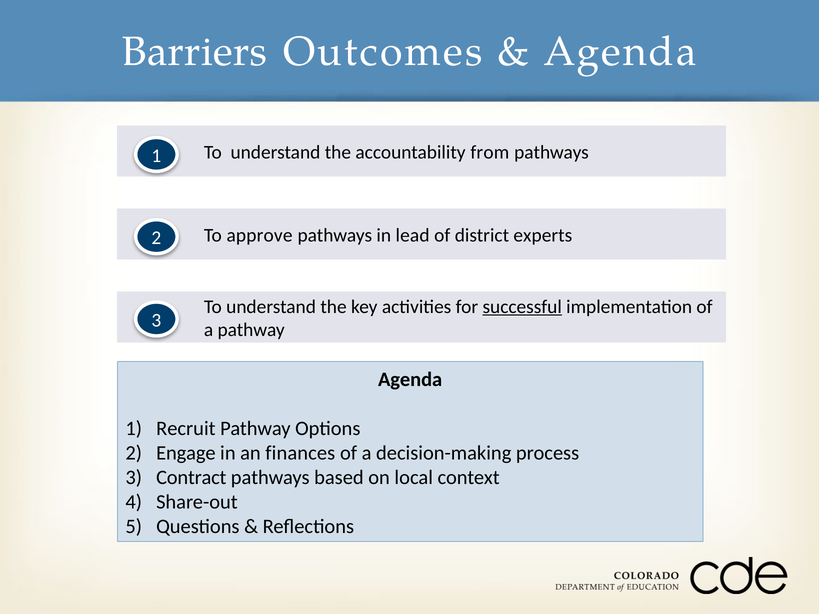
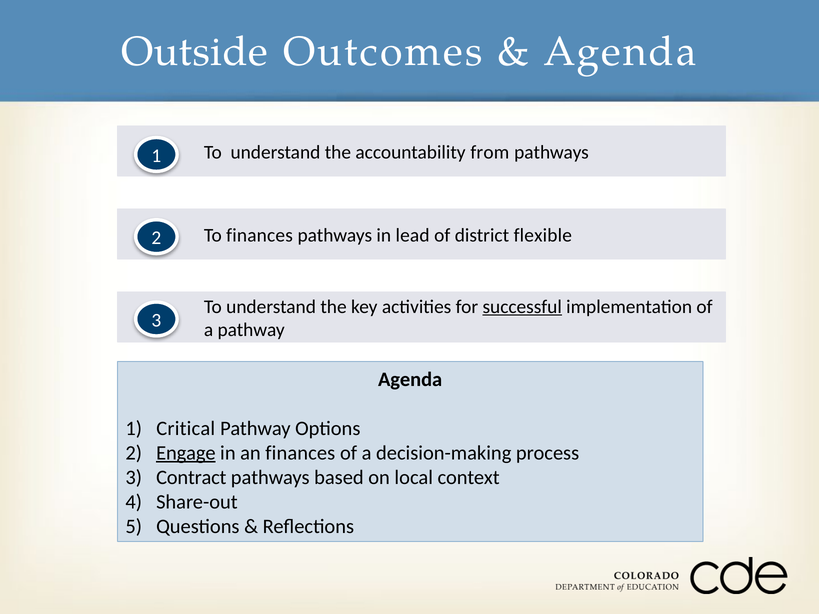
Barriers: Barriers -> Outside (194, 52)
To approve: approve -> finances (260, 235)
experts: experts -> flexible (543, 235)
Recruit: Recruit -> Critical (186, 429)
Engage underline: none -> present (186, 453)
